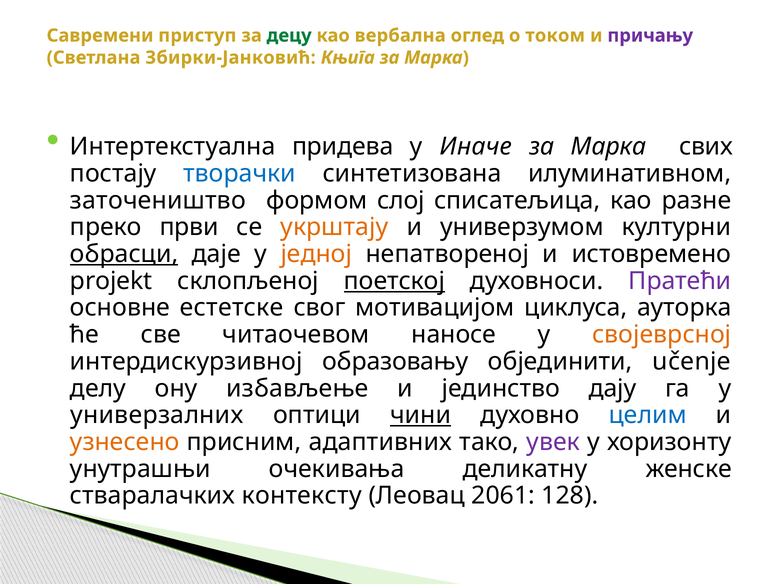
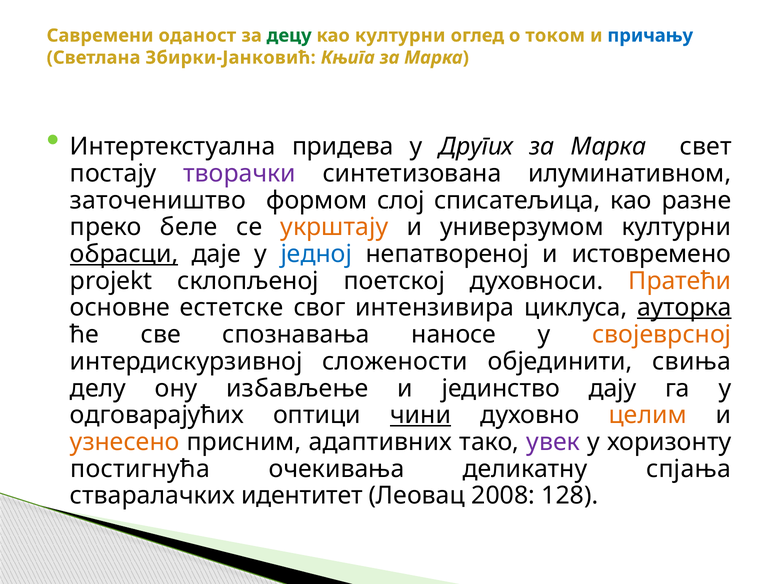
приступ: приступ -> оданост (197, 36)
као вербална: вербална -> културни (400, 36)
причању colour: purple -> blue (650, 36)
Иначе: Иначе -> Других (476, 147)
свих: свих -> свет (706, 147)
творачки colour: blue -> purple (240, 174)
први: први -> беле (189, 227)
једној colour: orange -> blue (316, 254)
поетској underline: present -> none (394, 281)
Пратећи colour: purple -> orange (680, 281)
мотивацијом: мотивацијом -> интензивира (435, 308)
ауторка underline: none -> present (684, 308)
читаочевом: читаочевом -> спознавања (296, 335)
образовању: образовању -> сложености (395, 362)
učenje: učenje -> свиња (692, 362)
универзалних: универзалних -> одговарајућих (157, 415)
целим colour: blue -> orange (648, 415)
унутрашњи: унутрашњи -> постигнућа (140, 469)
женске: женске -> спјања (688, 469)
контексту: контексту -> идентитет (302, 496)
2061: 2061 -> 2008 (503, 496)
